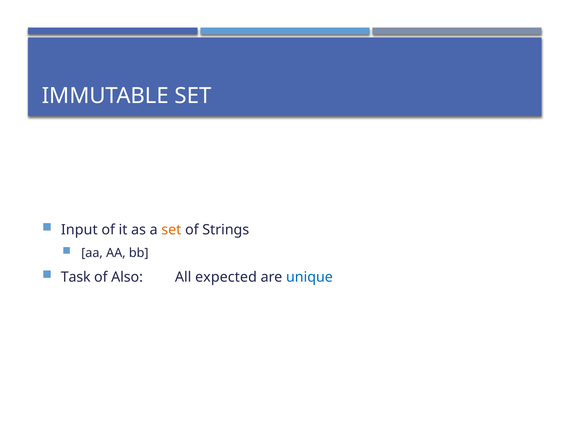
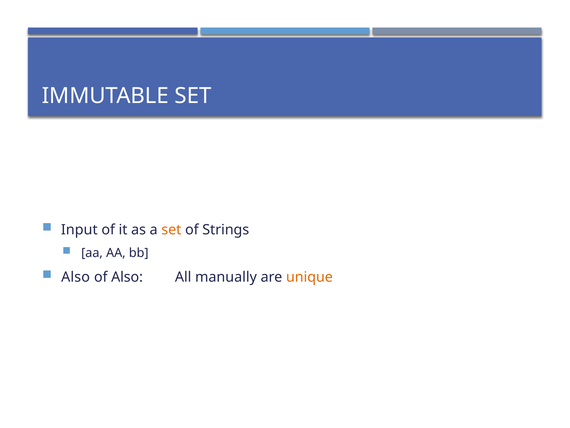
Task: Task -> Also (76, 277)
expected: expected -> manually (226, 277)
unique colour: blue -> orange (309, 277)
